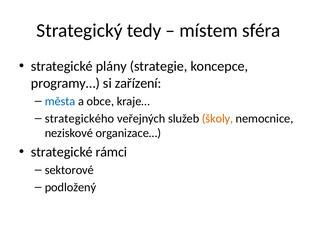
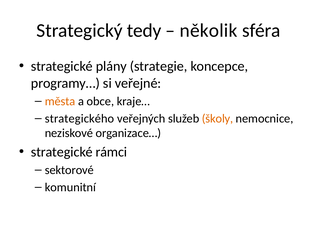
místem: místem -> několik (208, 31)
zařízení: zařízení -> veřejné (138, 83)
města colour: blue -> orange (60, 102)
podložený: podložený -> komunitní (70, 188)
